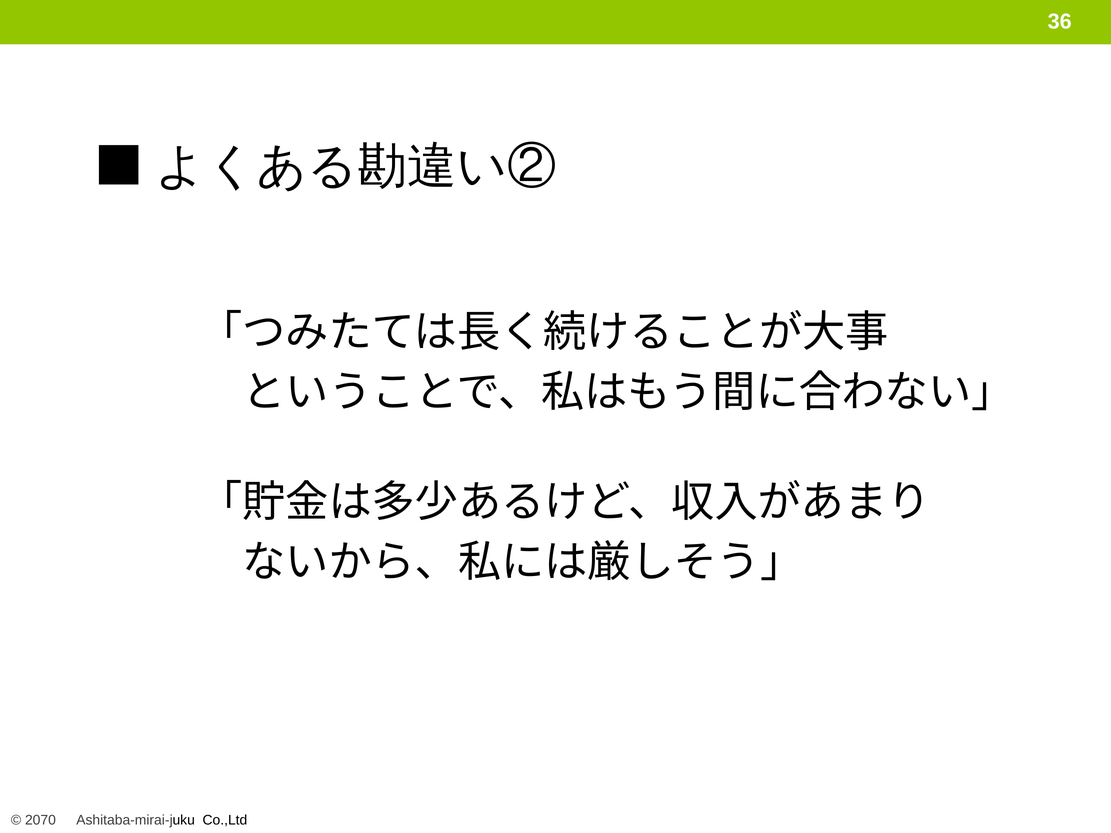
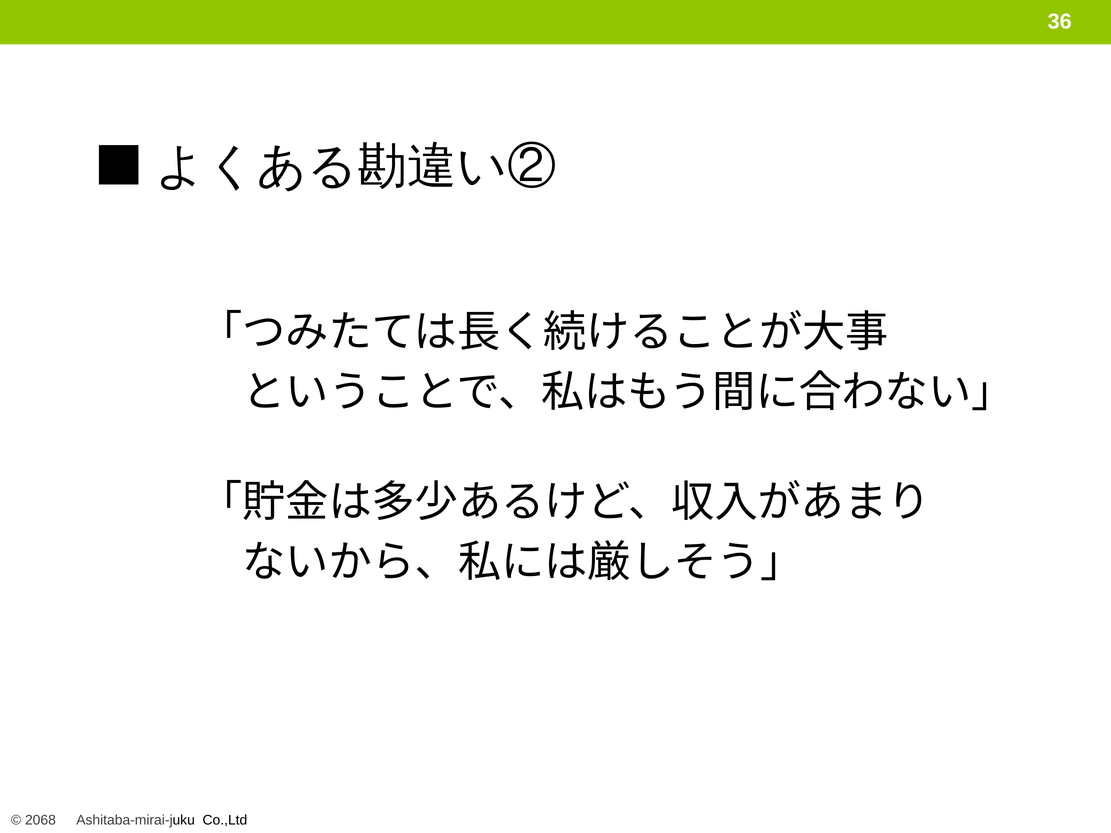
2070: 2070 -> 2068 (40, 820)
